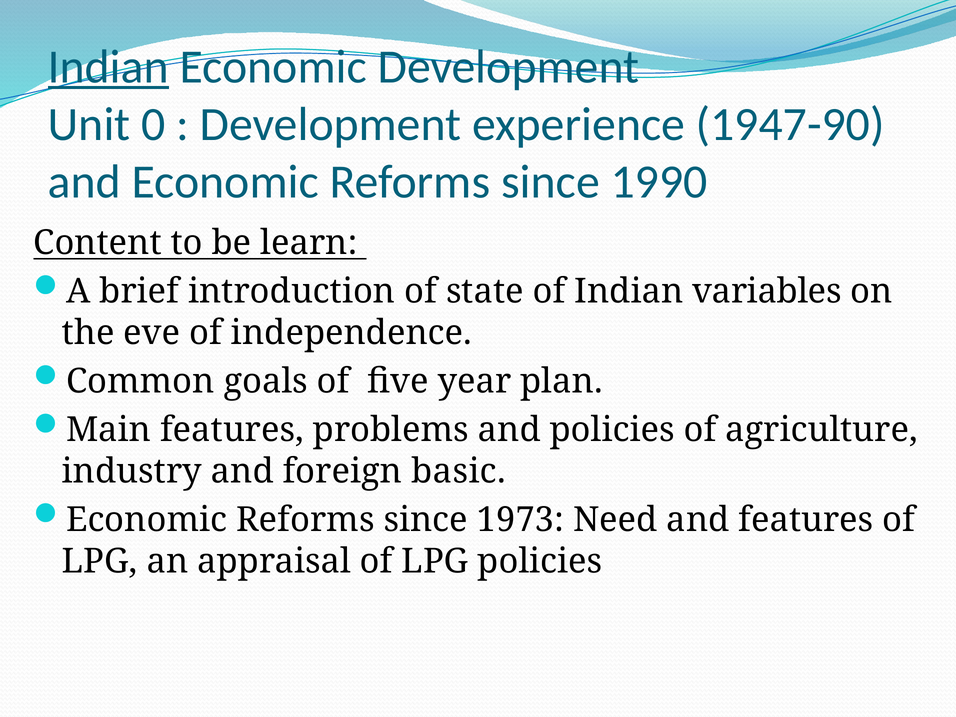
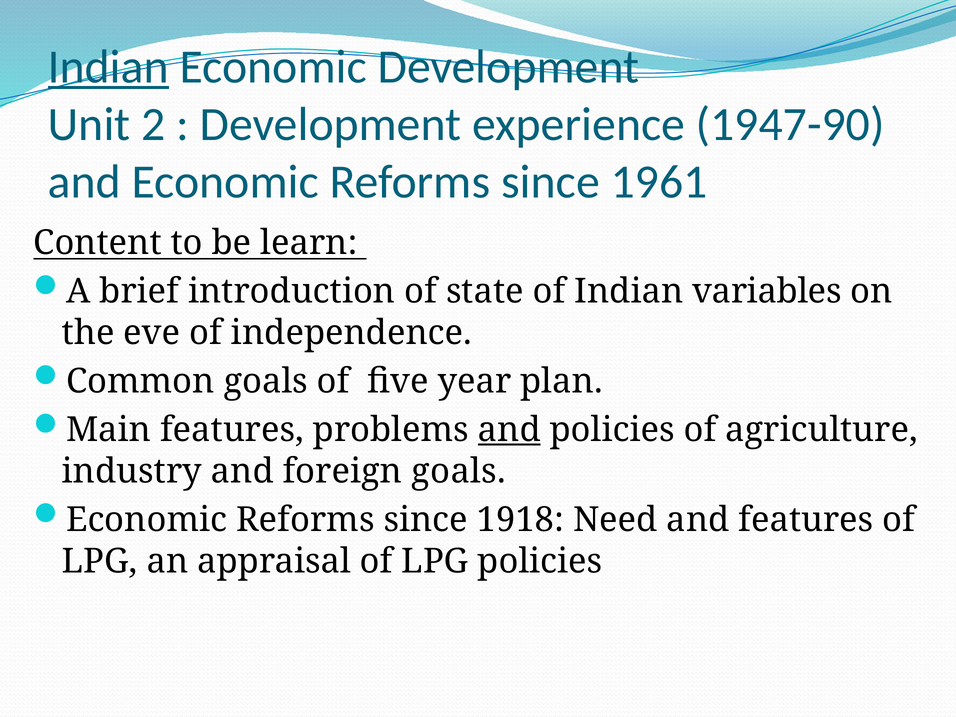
0: 0 -> 2 (153, 124)
1990: 1990 -> 1961 (659, 182)
and underline: none -> present (509, 430)
foreign basic: basic -> goals (459, 471)
1973: 1973 -> 1918 (520, 520)
